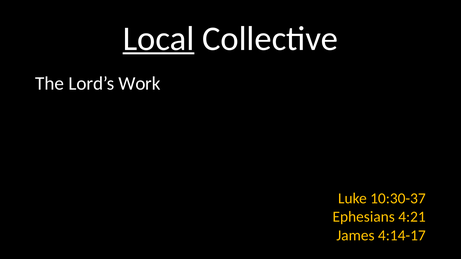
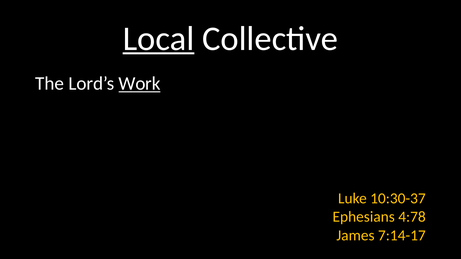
Work underline: none -> present (140, 84)
4:21: 4:21 -> 4:78 (412, 217)
4:14-17: 4:14-17 -> 7:14-17 (402, 236)
